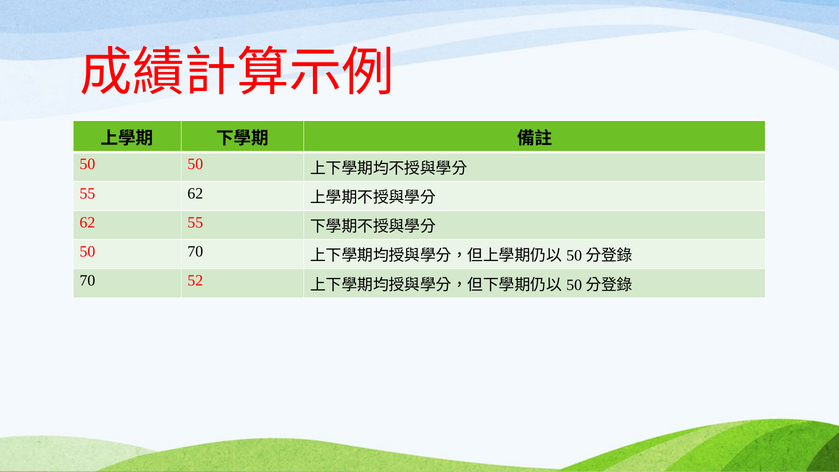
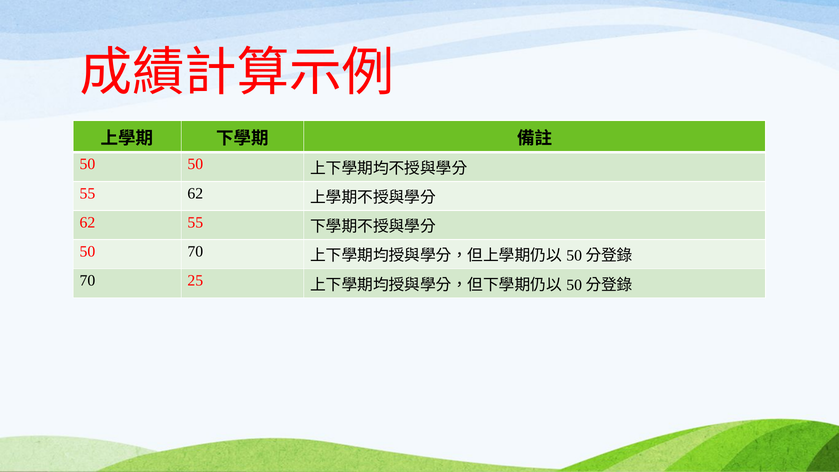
52: 52 -> 25 (195, 281)
